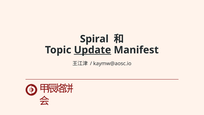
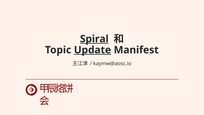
Spiral underline: none -> present (94, 39)
